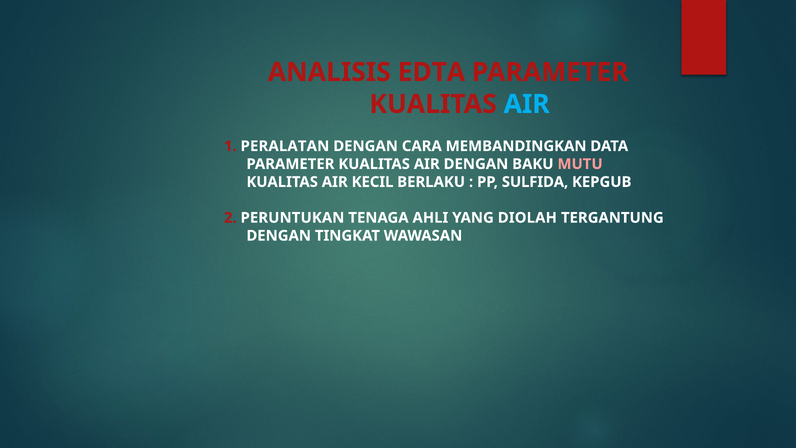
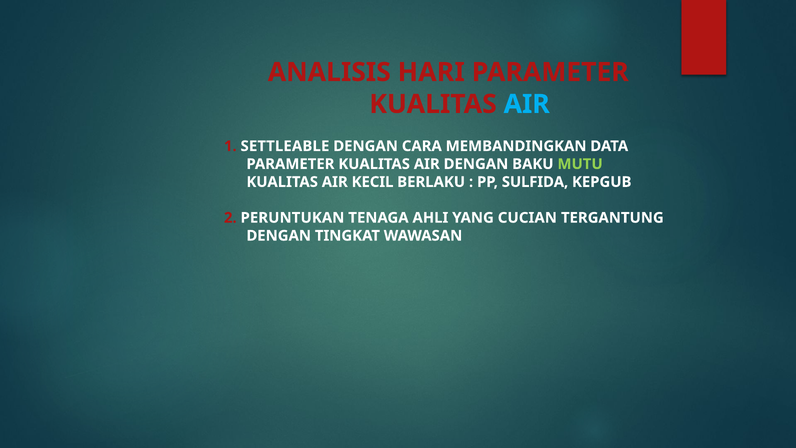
EDTA: EDTA -> HARI (431, 72)
PERALATAN: PERALATAN -> SETTLEABLE (285, 146)
MUTU colour: pink -> light green (580, 164)
DIOLAH: DIOLAH -> CUCIAN (527, 218)
